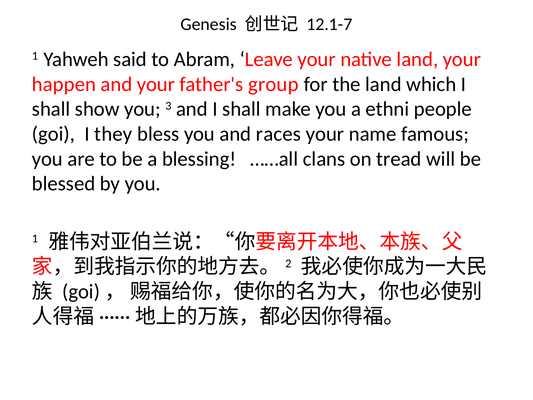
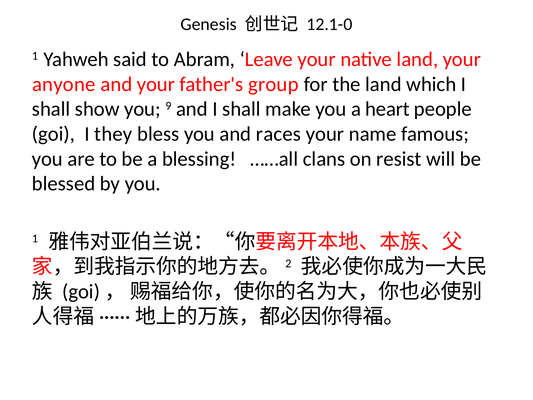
12.1-7: 12.1-7 -> 12.1-0 (329, 24)
happen: happen -> anyone (64, 84)
3: 3 -> 9 (168, 106)
ethni: ethni -> heart (387, 109)
tread: tread -> resist (399, 159)
